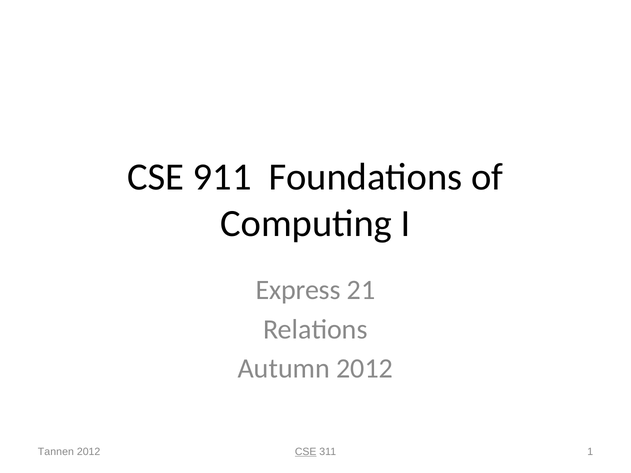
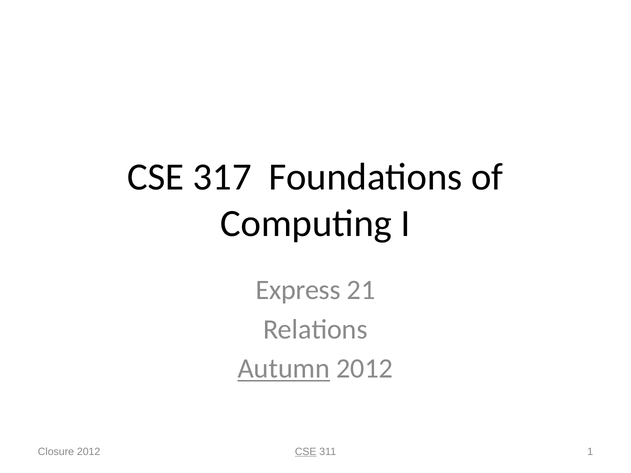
911: 911 -> 317 (222, 177)
Autumn underline: none -> present (284, 369)
Tannen: Tannen -> Closure (56, 452)
